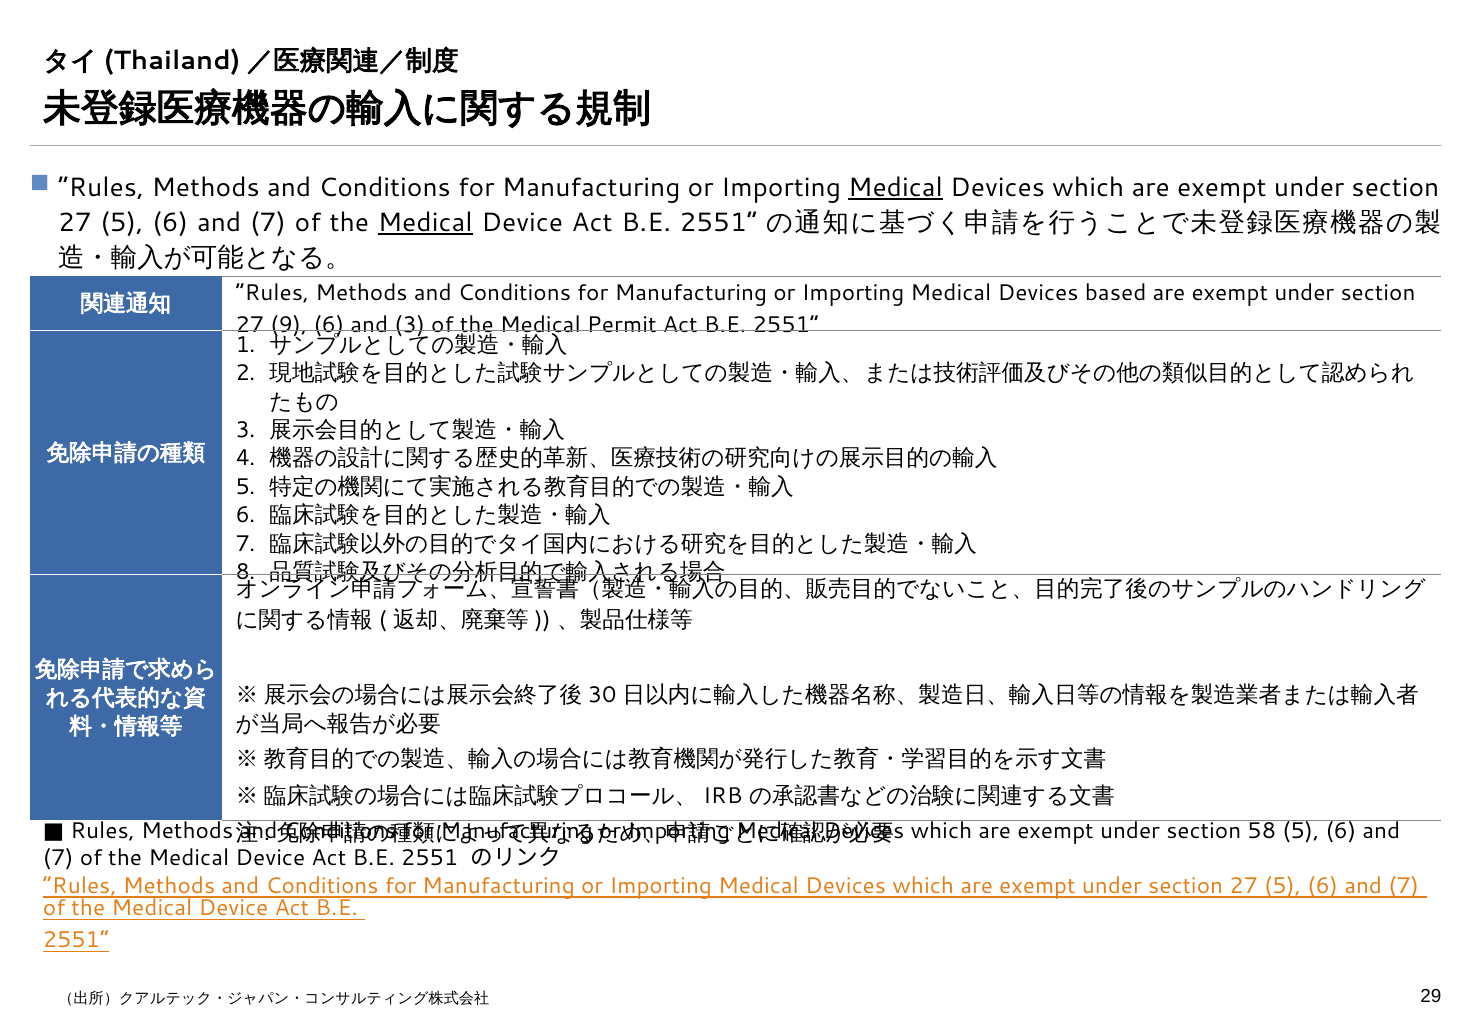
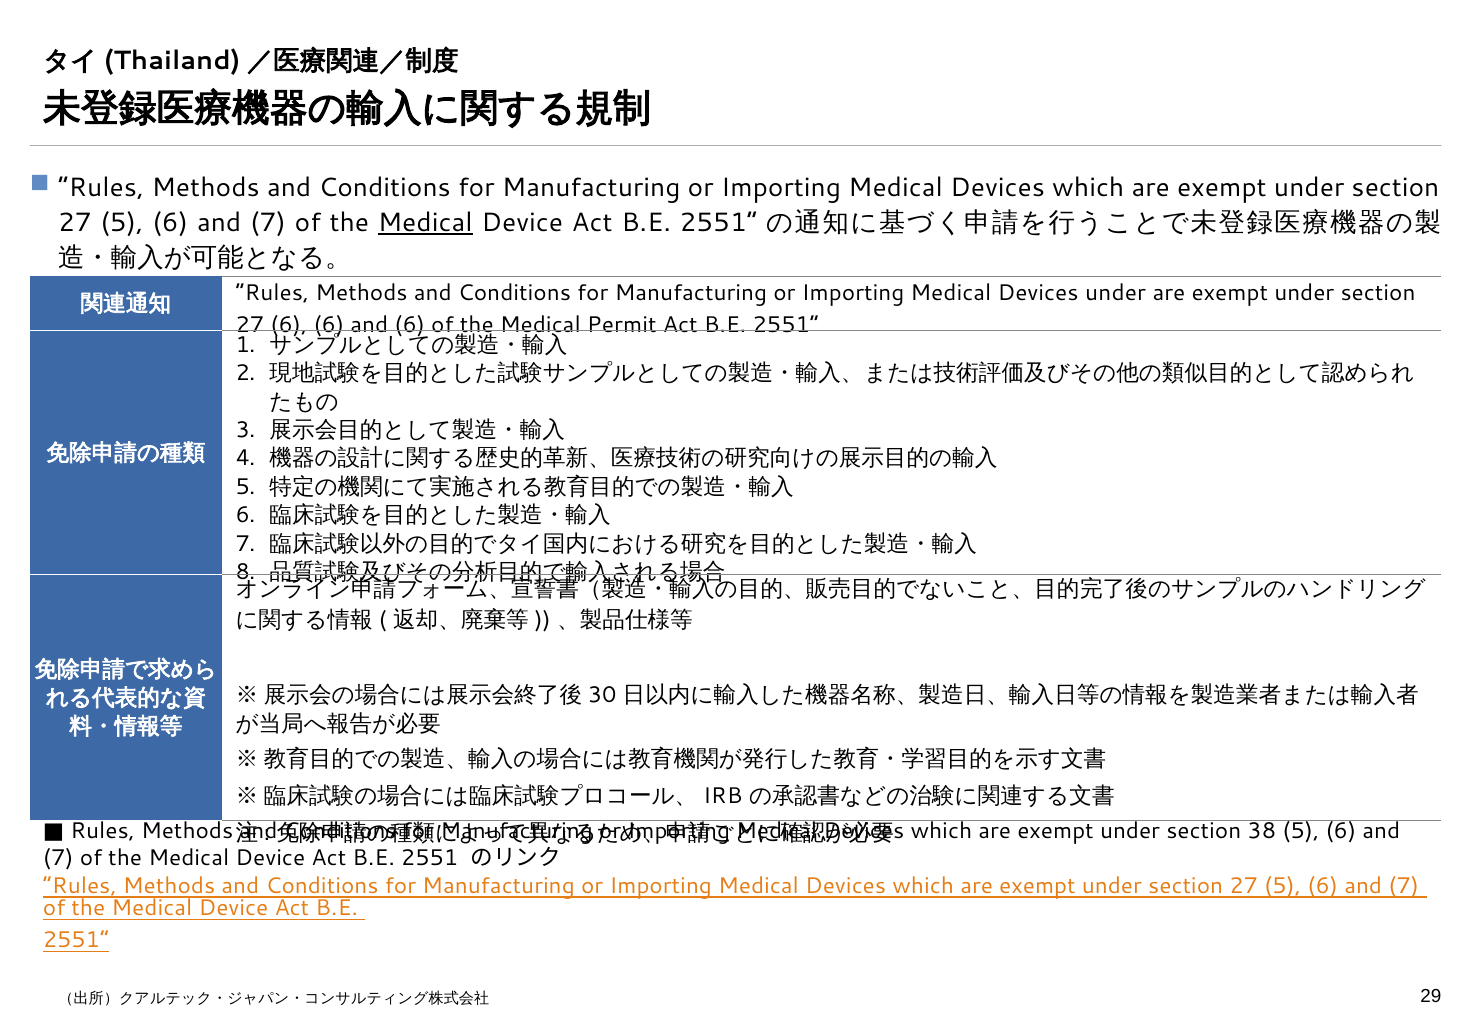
Medical underline: present -> none (896, 188)
Devices based: based -> under (1116, 293)
27 9: 9 -> 6 (289, 325)
and 3: 3 -> 6 (410, 325)
58: 58 -> 38 (1262, 832)
